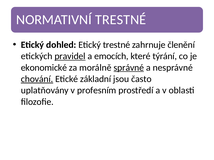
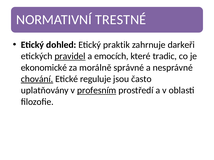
Etický trestné: trestné -> praktik (116, 45)
členění: členění -> darkeři (181, 45)
týrání: týrání -> tradic (165, 56)
správné underline: present -> none (129, 68)
základní: základní -> reguluje (96, 79)
profesním underline: none -> present (97, 91)
